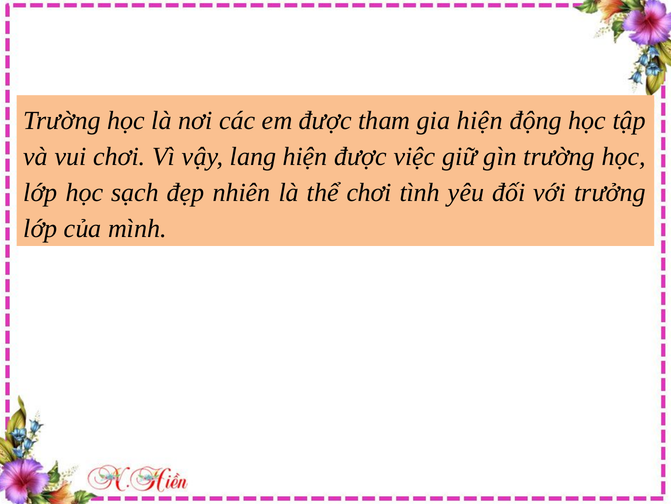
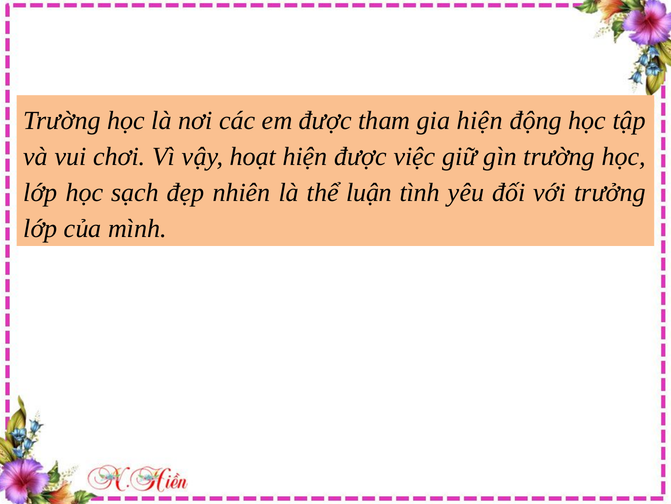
lang: lang -> hoạt (253, 156)
thể chơi: chơi -> luận (369, 193)
